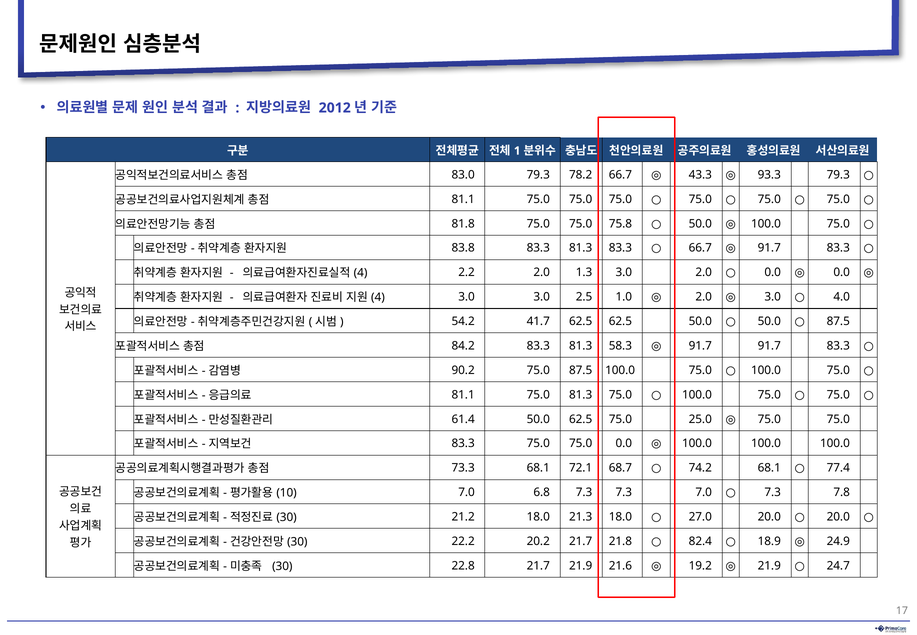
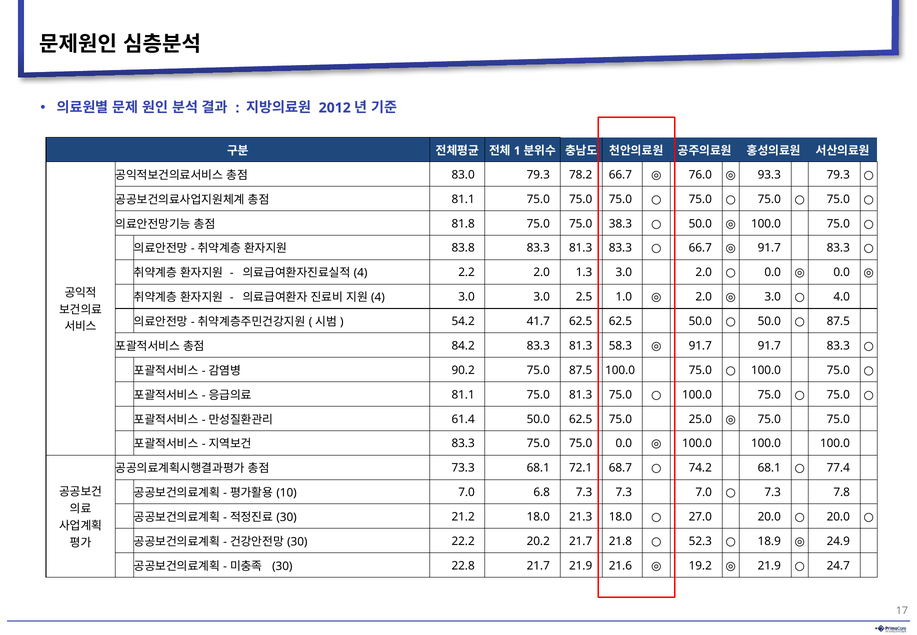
43.3: 43.3 -> 76.0 (700, 175)
75.8: 75.8 -> 38.3 (620, 224)
82.4: 82.4 -> 52.3 (700, 541)
